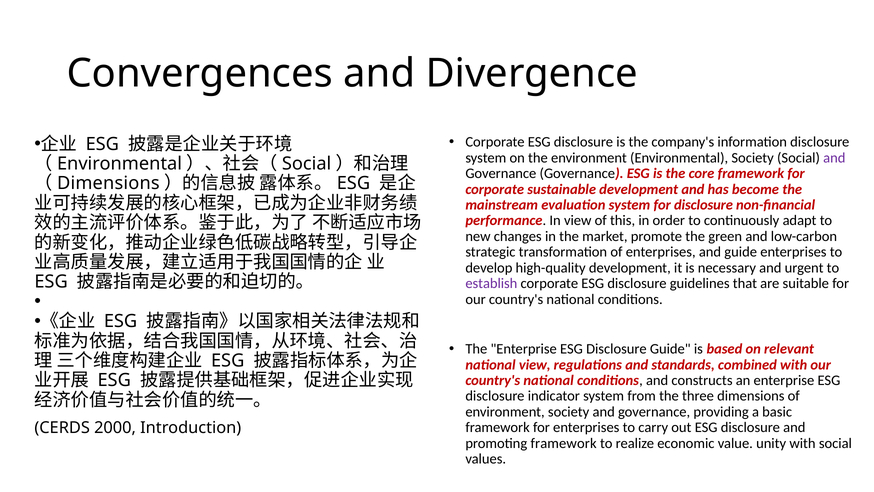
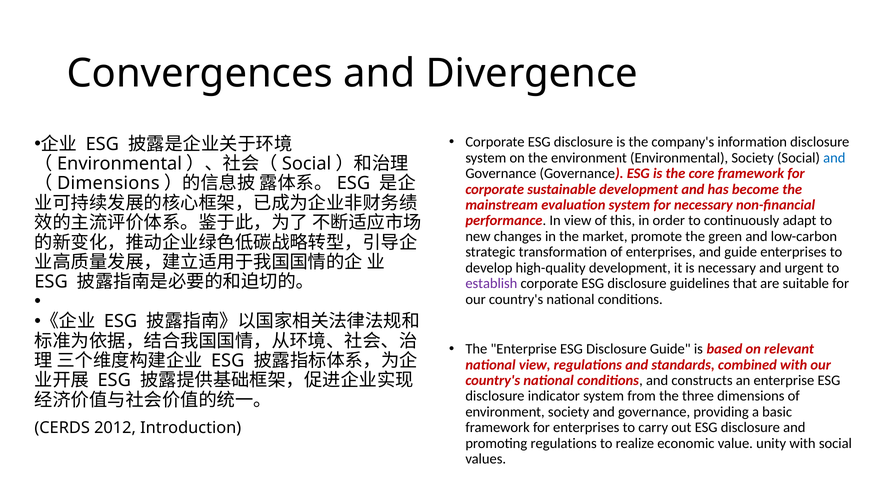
and colour: purple -> blue (834, 158)
for disclosure: disclosure -> necessary (703, 205)
2000: 2000 -> 2012 (115, 428)
promoting framework: framework -> regulations (564, 443)
